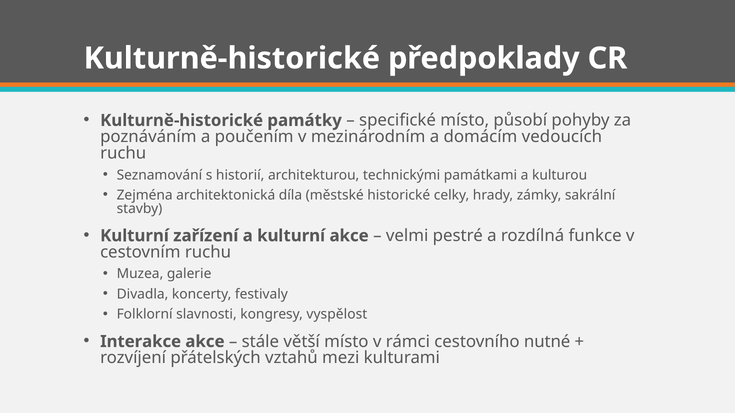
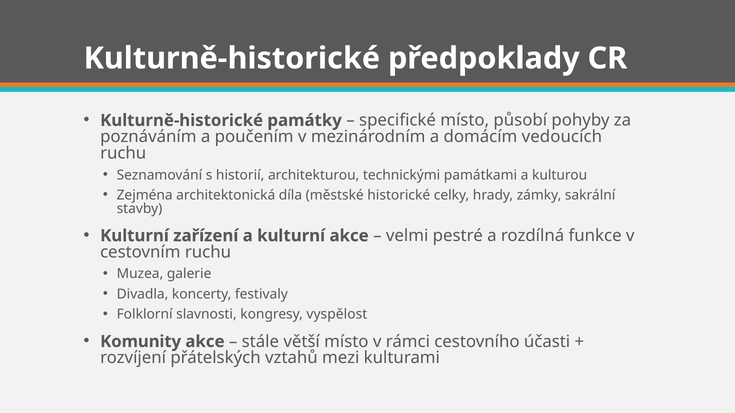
Interakce: Interakce -> Komunity (141, 342)
nutné: nutné -> účasti (547, 342)
